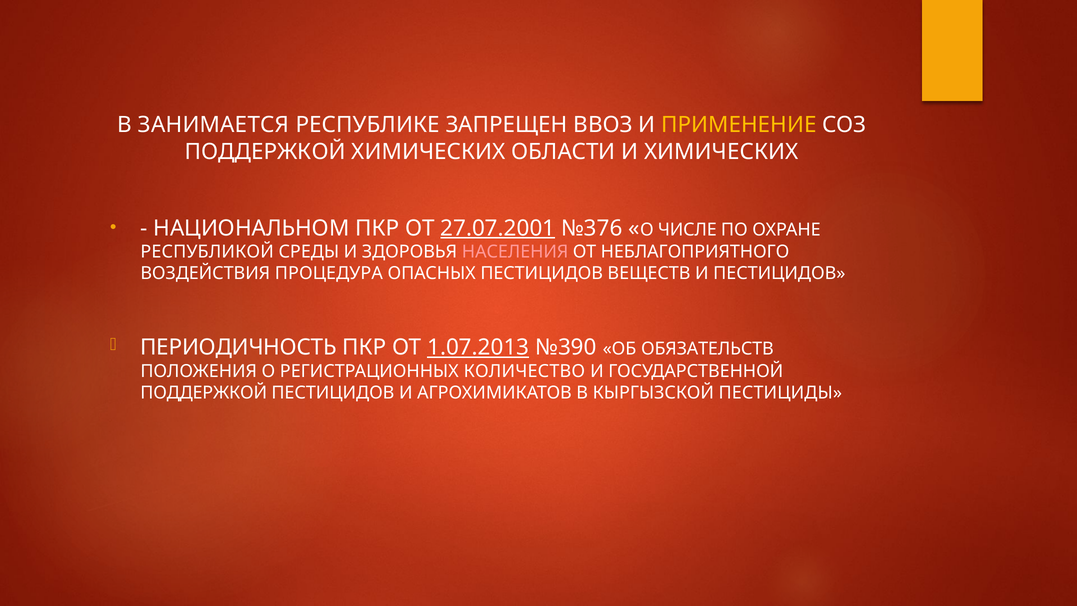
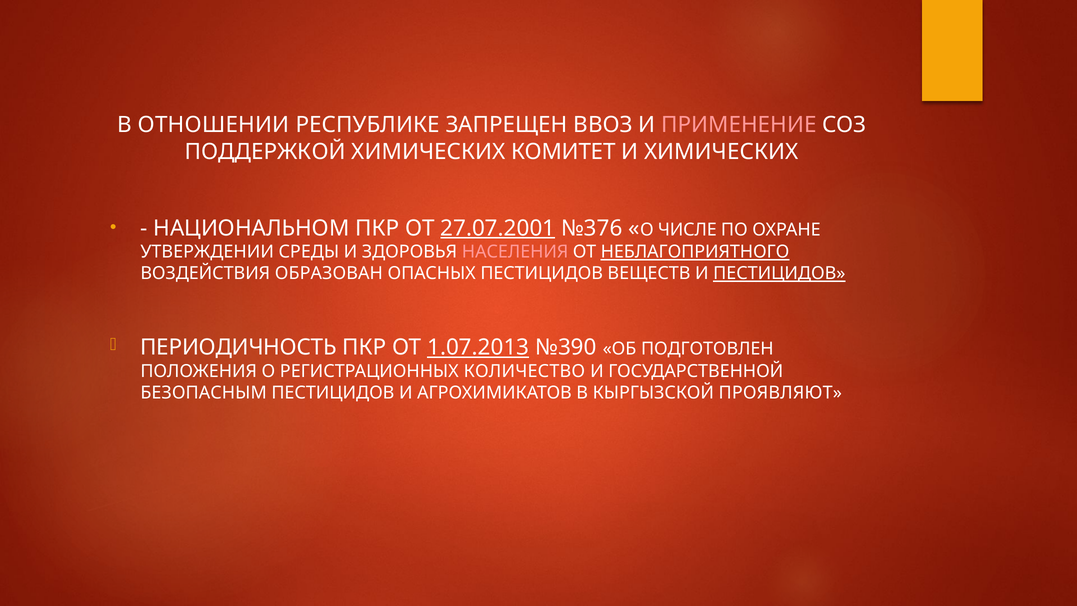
ЗАНИМАЕТСЯ: ЗАНИМАЕТСЯ -> ОТНОШЕНИИ (214, 125)
ПРИМЕНЕНИЕ colour: yellow -> pink (739, 125)
ОБЛАСТИ: ОБЛАСТИ -> КОМИТЕТ (563, 152)
РЕСПУБЛИКОЙ: РЕСПУБЛИКОЙ -> УТВЕРЖДЕНИИ (207, 252)
НЕБЛАГОПРИЯТНОГО underline: none -> present (695, 252)
ПРОЦЕДУРА: ПРОЦЕДУРА -> ОБРАЗОВАН (329, 274)
ПЕСТИЦИДОВ underline: none -> present (779, 274)
ОБЯЗАТЕЛЬСТВ: ОБЯЗАТЕЛЬСТВ -> ПОДГОТОВЛЕН (707, 349)
ПОДДЕРЖКОЙ: ПОДДЕРЖКОЙ -> БЕЗОПАСНЫМ (204, 393)
ПЕСТИЦИДЫ: ПЕСТИЦИДЫ -> ПРОЯВЛЯЮТ (780, 393)
